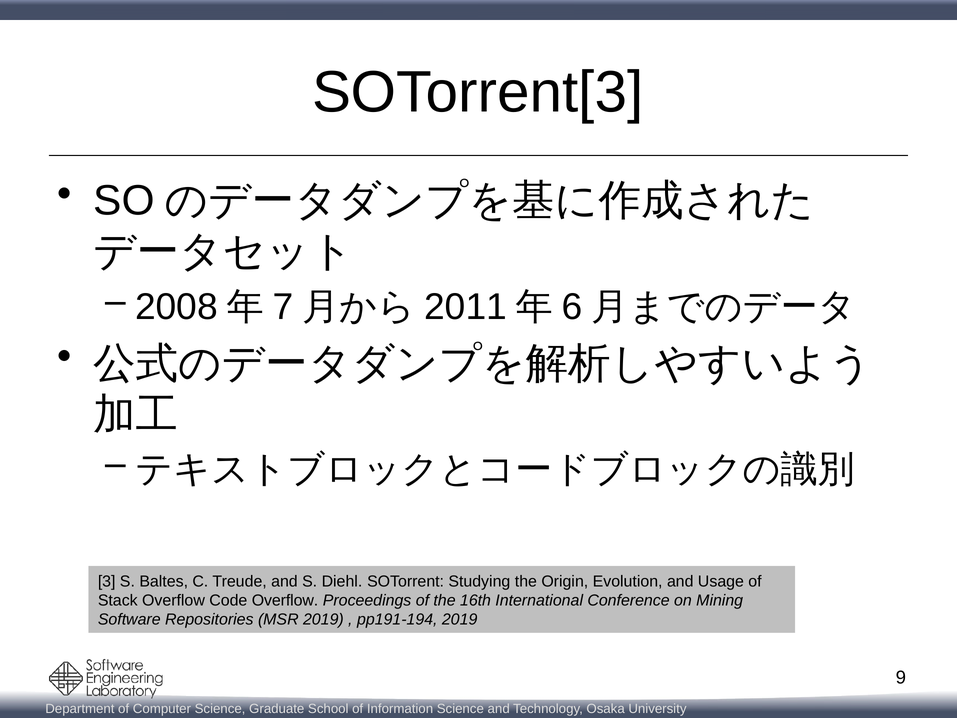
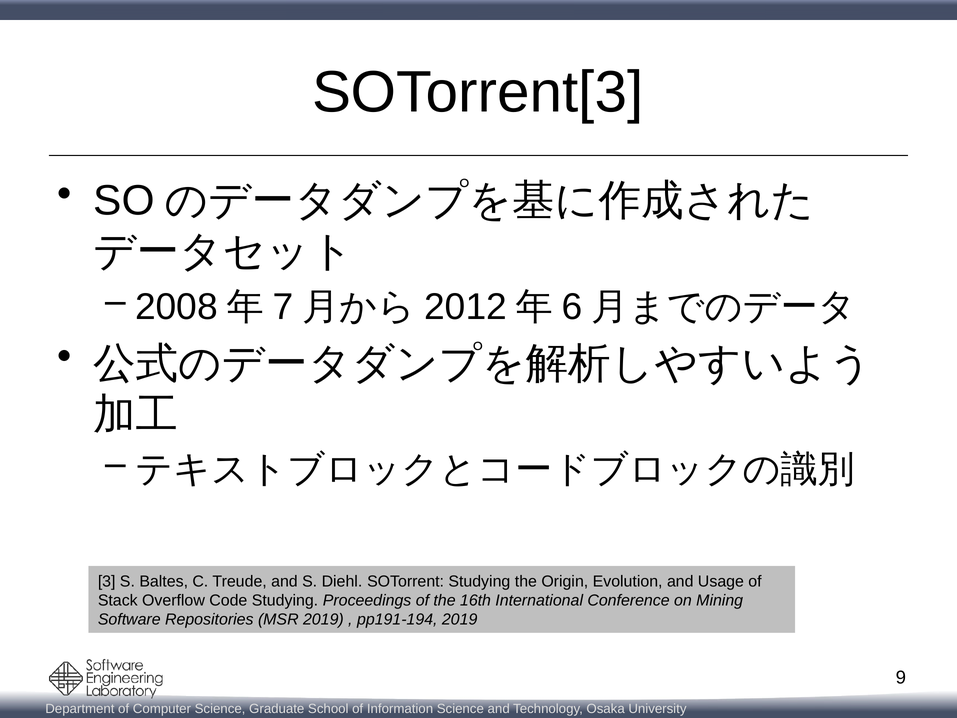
2011: 2011 -> 2012 (466, 307)
Code Overflow: Overflow -> Studying (285, 600)
